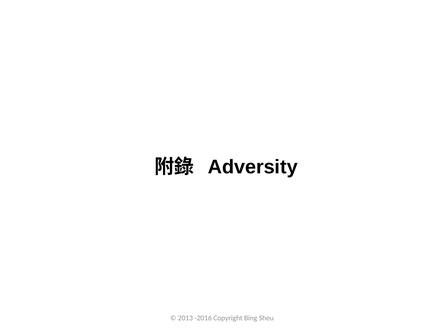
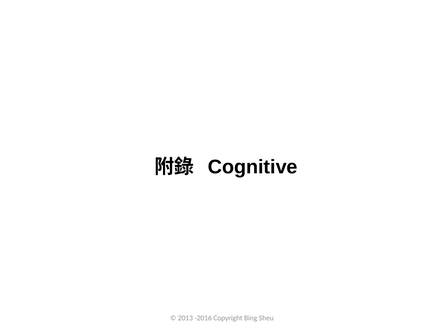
Adversity: Adversity -> Cognitive (253, 167)
